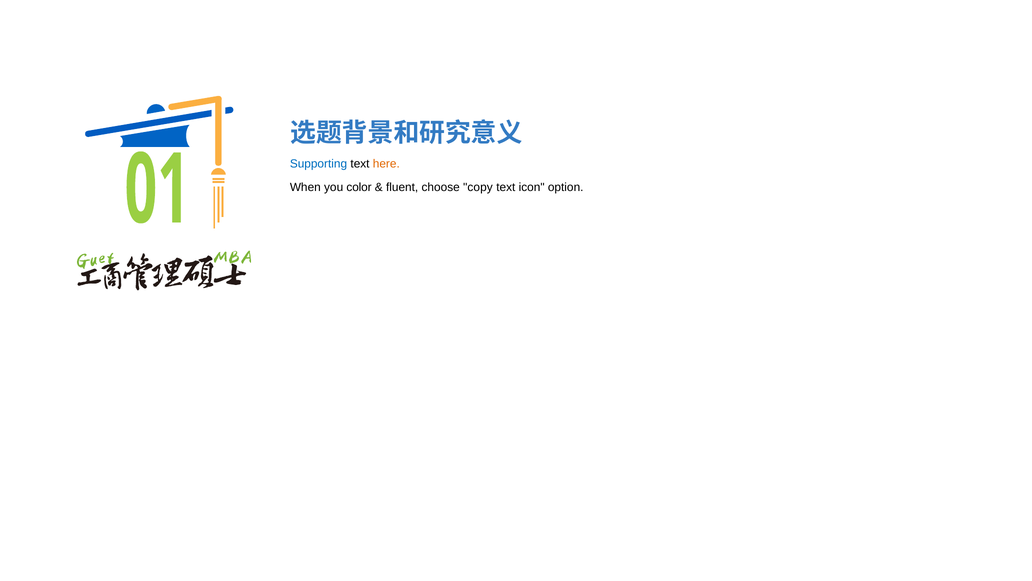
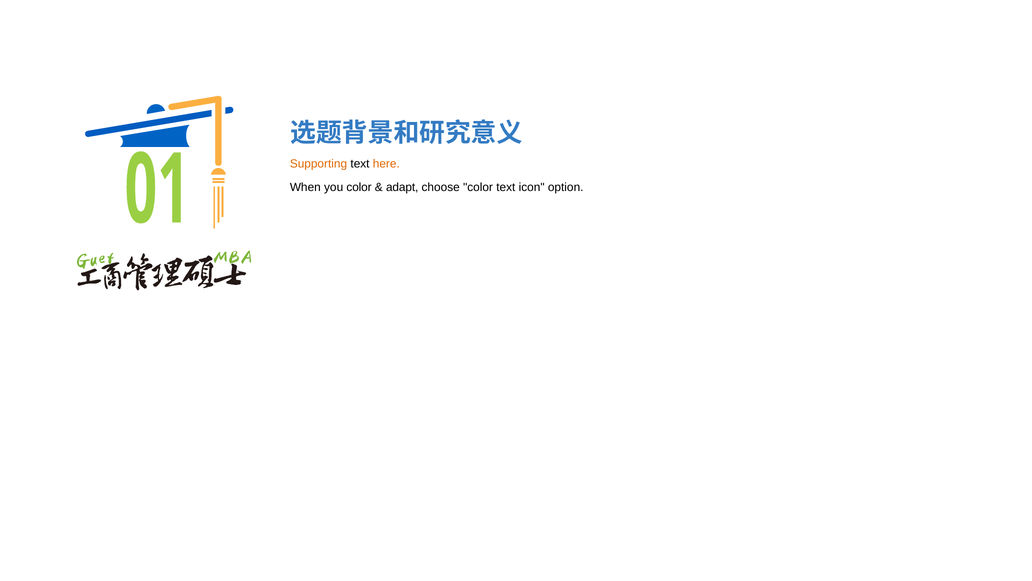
Supporting colour: blue -> orange (318, 164)
fluent: fluent -> adapt (402, 187)
choose copy: copy -> color (478, 187)
